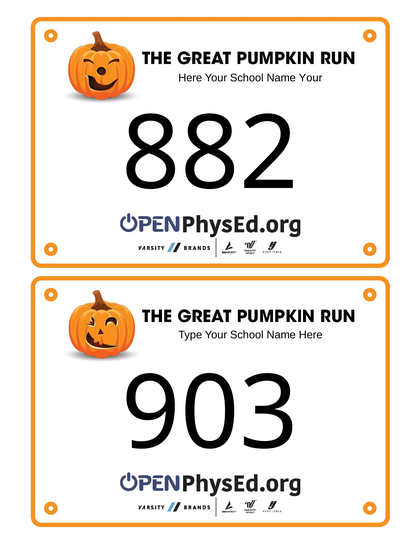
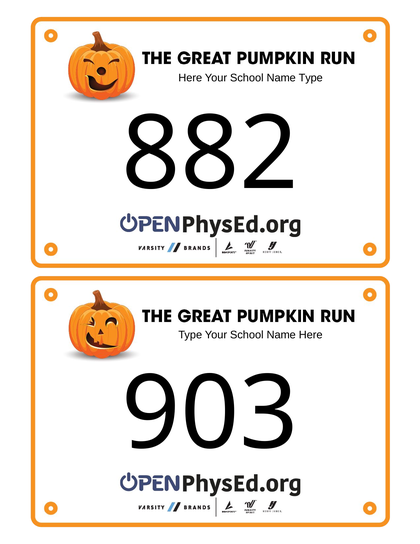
Name Your: Your -> Type (311, 78)
